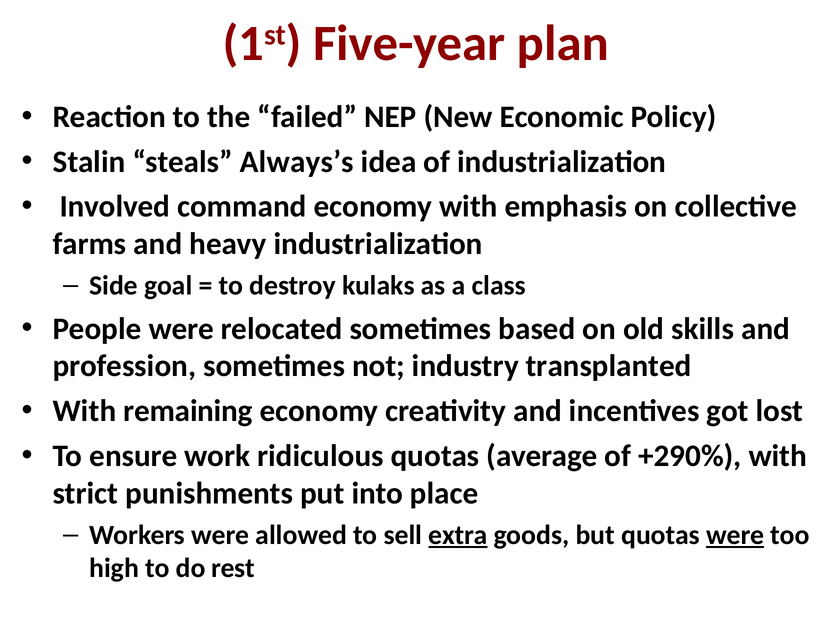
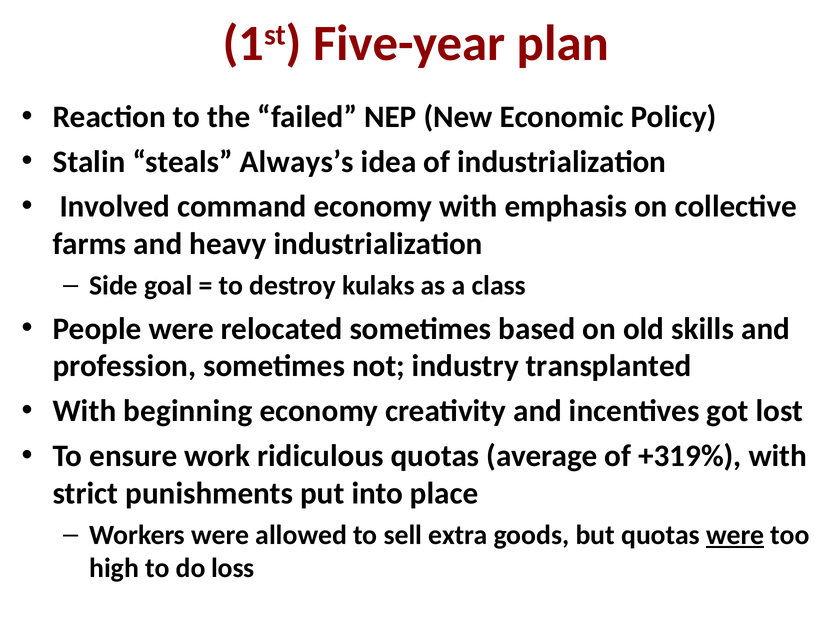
remaining: remaining -> beginning (188, 411)
+290%: +290% -> +319% (690, 456)
extra underline: present -> none (458, 535)
rest: rest -> loss (233, 568)
